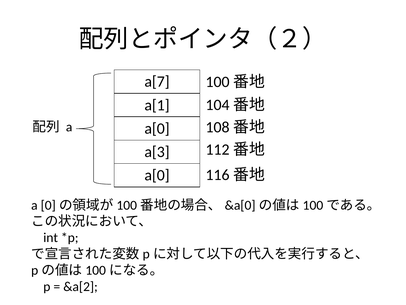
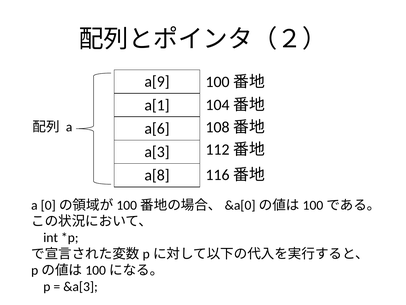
a[7: a[7 -> a[9 (157, 82)
a[0: a[0 -> a[6 (157, 128)
a[0: a[0 -> a[8 (157, 175)
&a[2: &a[2 -> &a[3 (80, 286)
